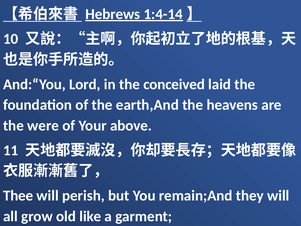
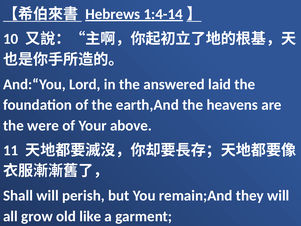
conceived: conceived -> answered (174, 84)
Thee: Thee -> Shall (18, 196)
